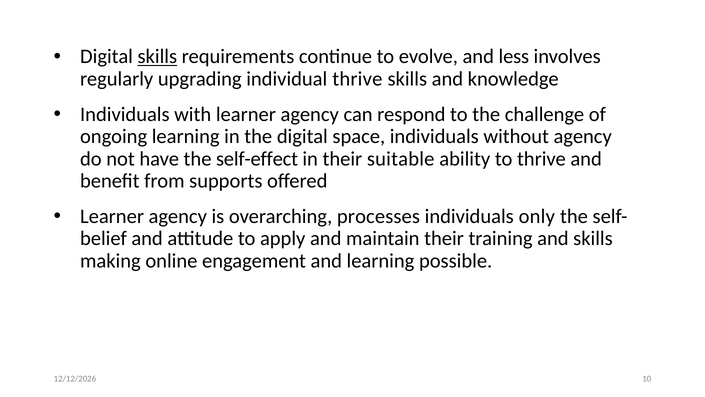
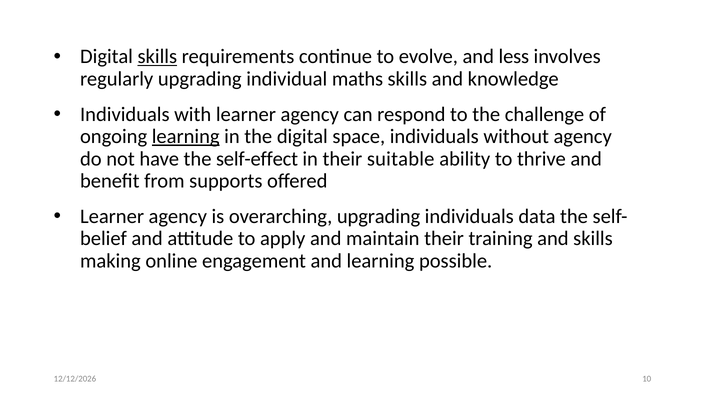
individual thrive: thrive -> maths (358, 79)
learning underline: none -> present (186, 136)
overarching processes: processes -> upgrading (379, 216)
only: only -> data (537, 216)
